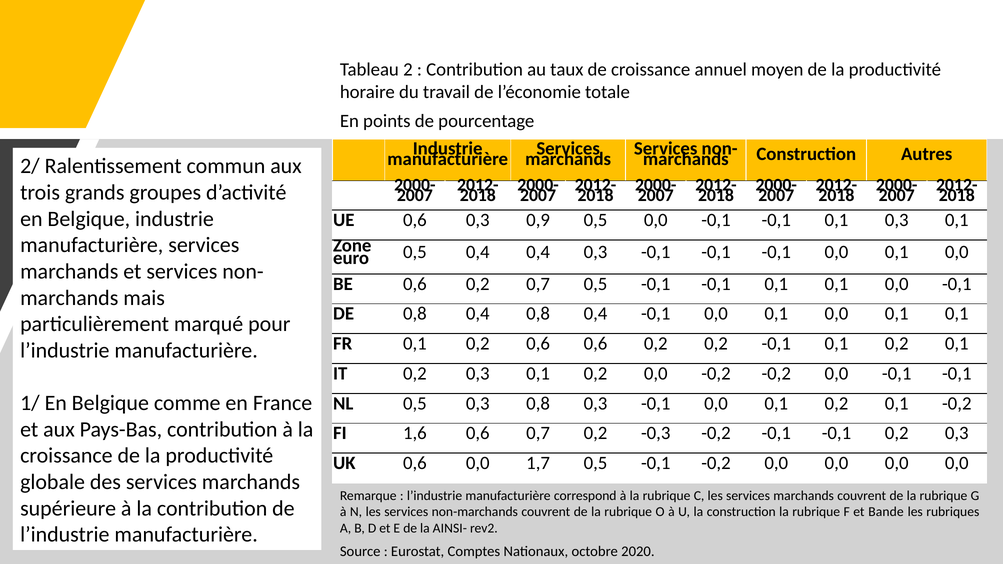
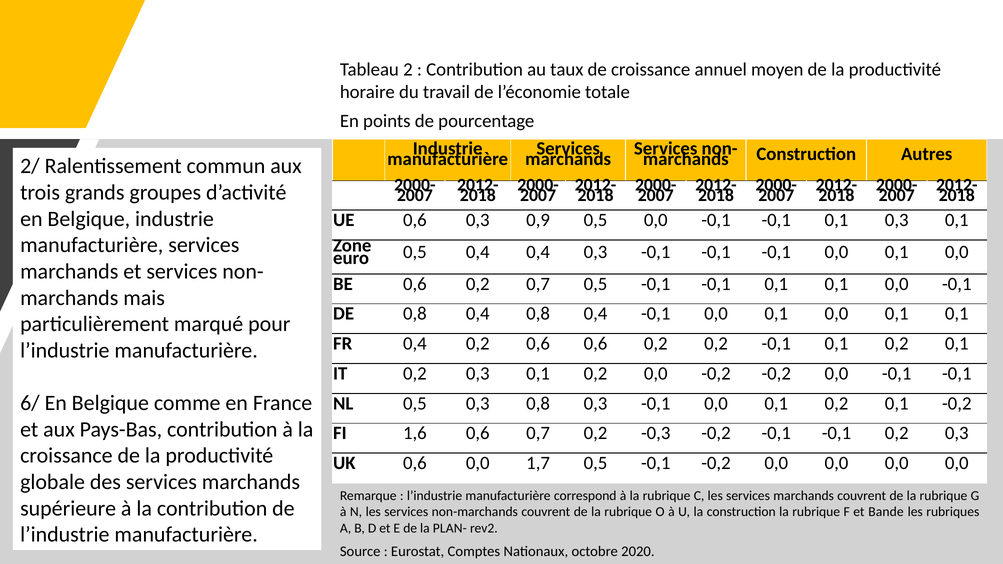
FR 0,1: 0,1 -> 0,4 (415, 344)
1/: 1/ -> 6/ (30, 403)
AINSI-: AINSI- -> PLAN- (450, 528)
